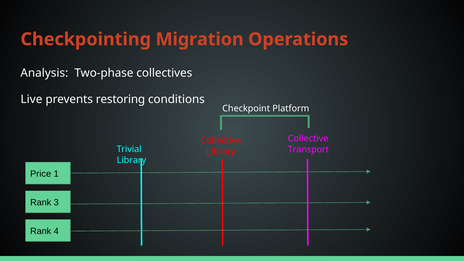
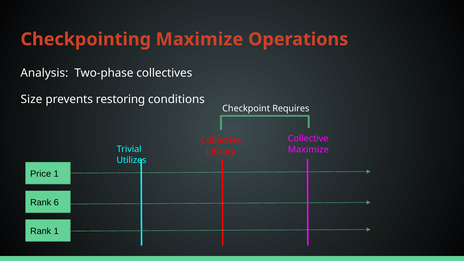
Checkpointing Migration: Migration -> Maximize (199, 39)
Live: Live -> Size (31, 99)
Platform: Platform -> Requires (291, 108)
Transport: Transport -> Maximize (308, 149)
Library: Library -> Utilizes (131, 160)
3: 3 -> 6 (56, 202)
Rank 4: 4 -> 1 (56, 231)
